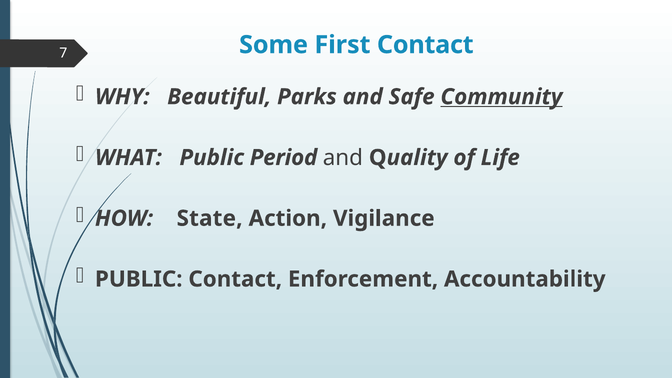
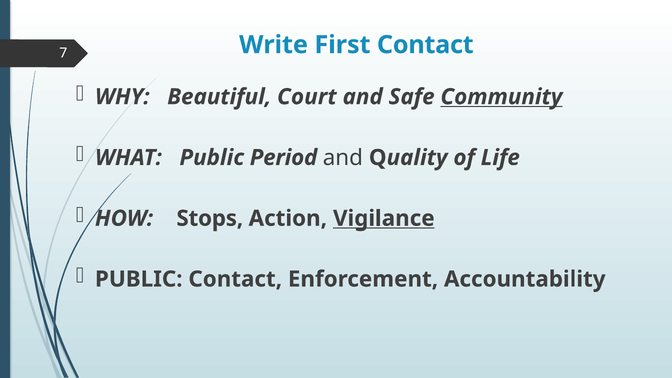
Some: Some -> Write (274, 45)
Parks: Parks -> Court (307, 97)
State: State -> Stops (210, 218)
Vigilance underline: none -> present (384, 218)
